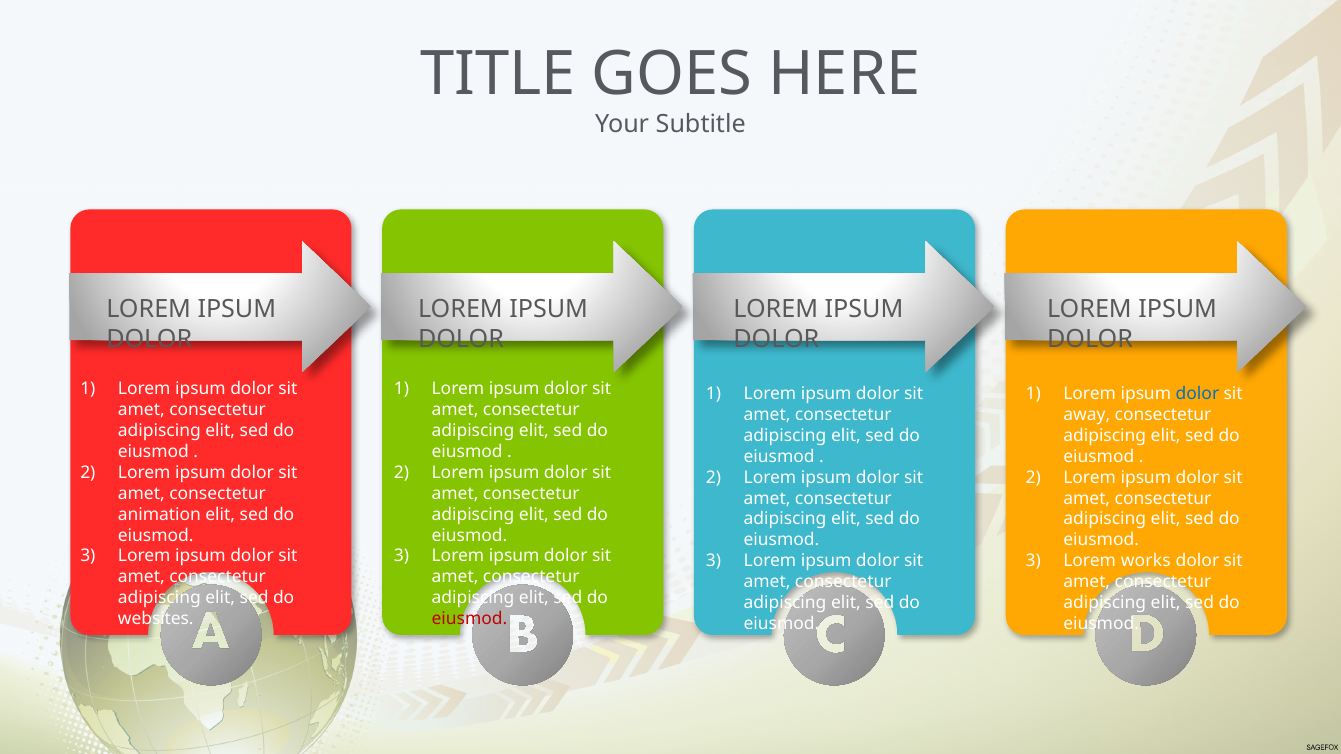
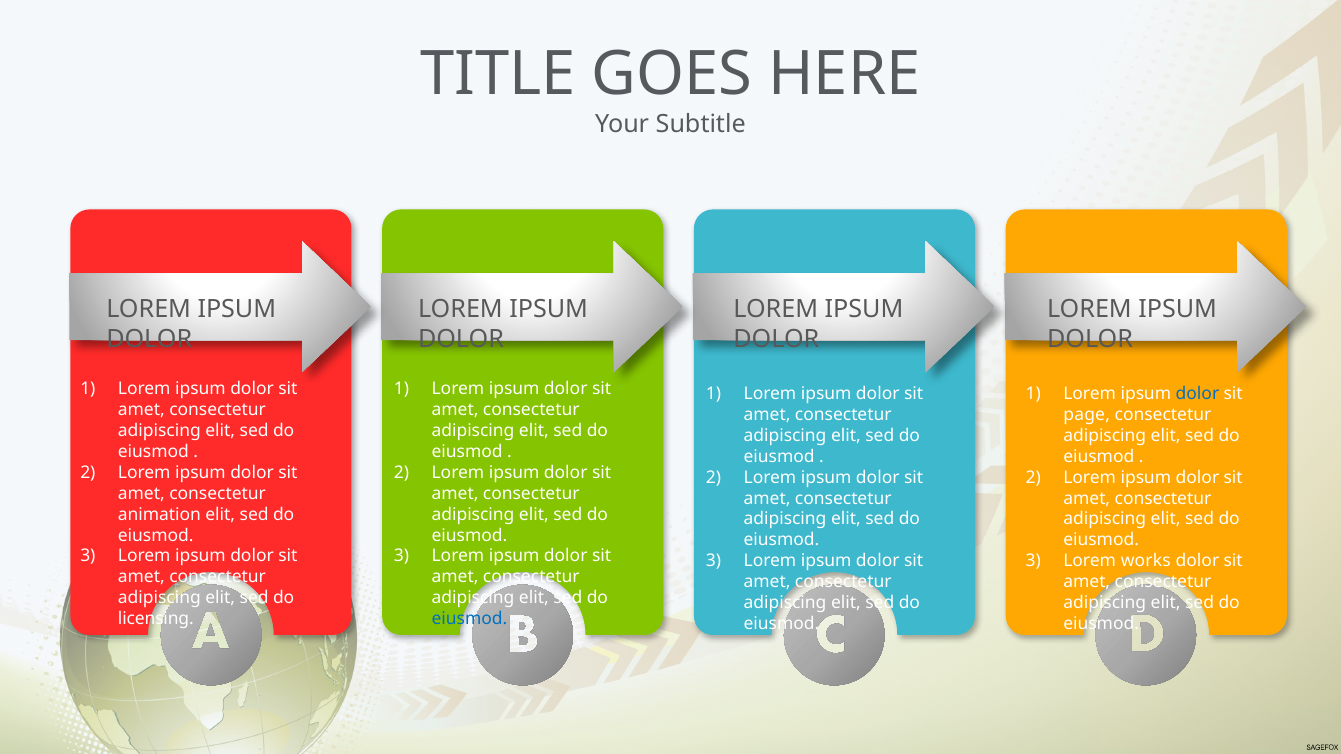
away: away -> page (1087, 415)
websites: websites -> licensing (156, 619)
eiusmod colour: red -> blue (469, 619)
